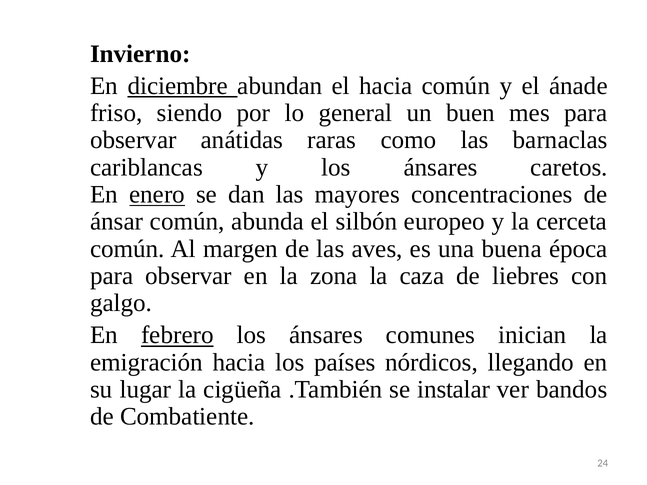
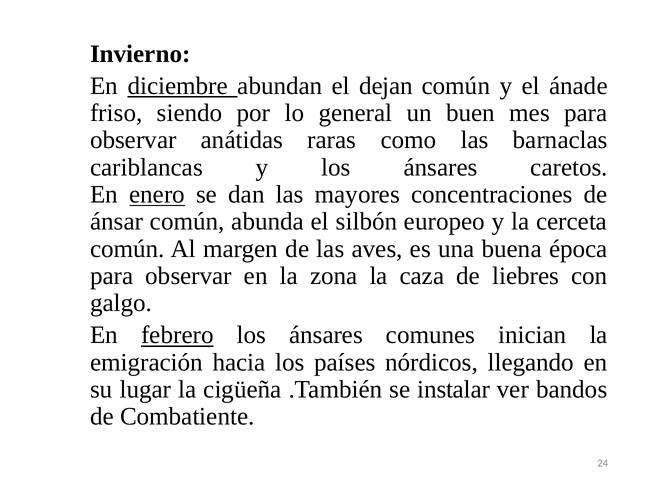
el hacia: hacia -> dejan (386, 86)
